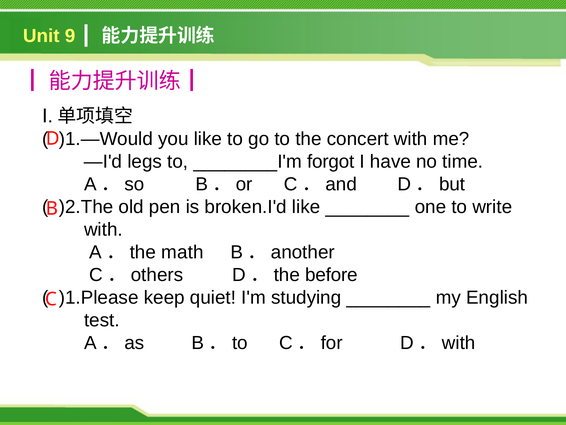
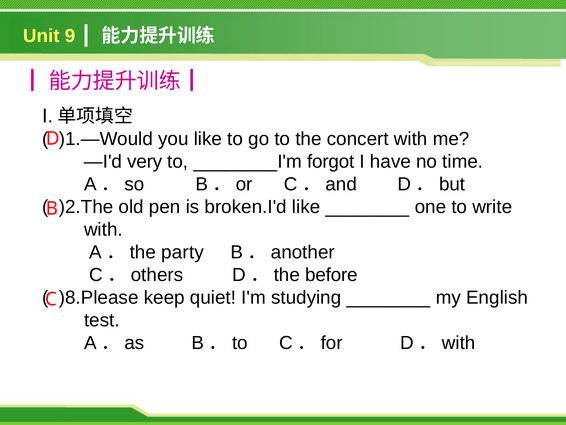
legs: legs -> very (145, 161)
math: math -> party (183, 252)
)1.Please: )1.Please -> )8.Please (99, 297)
